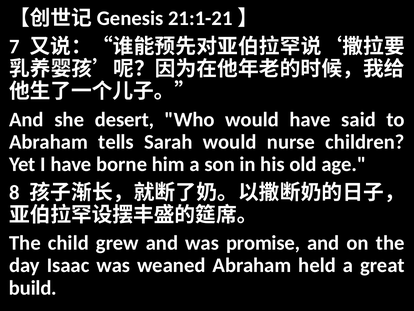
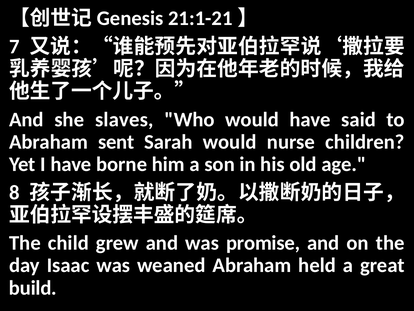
desert: desert -> slaves (124, 119)
tells: tells -> sent (116, 142)
